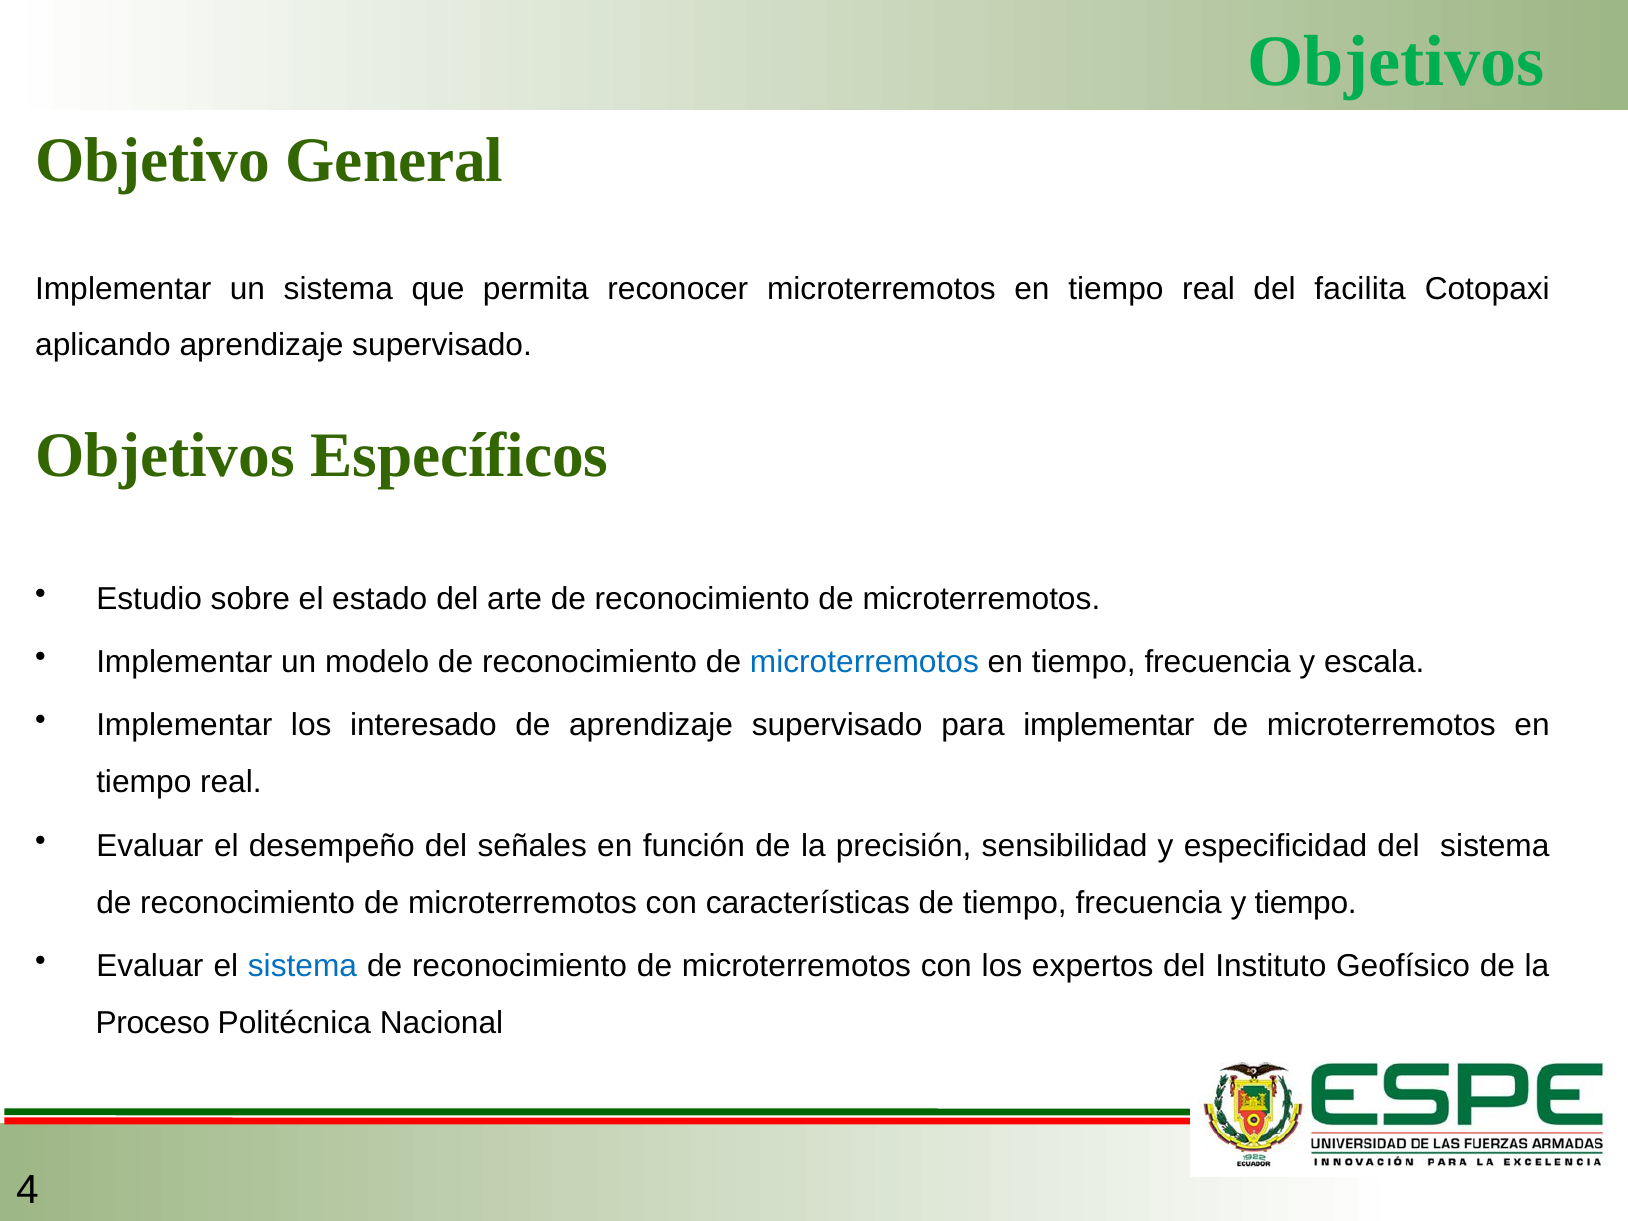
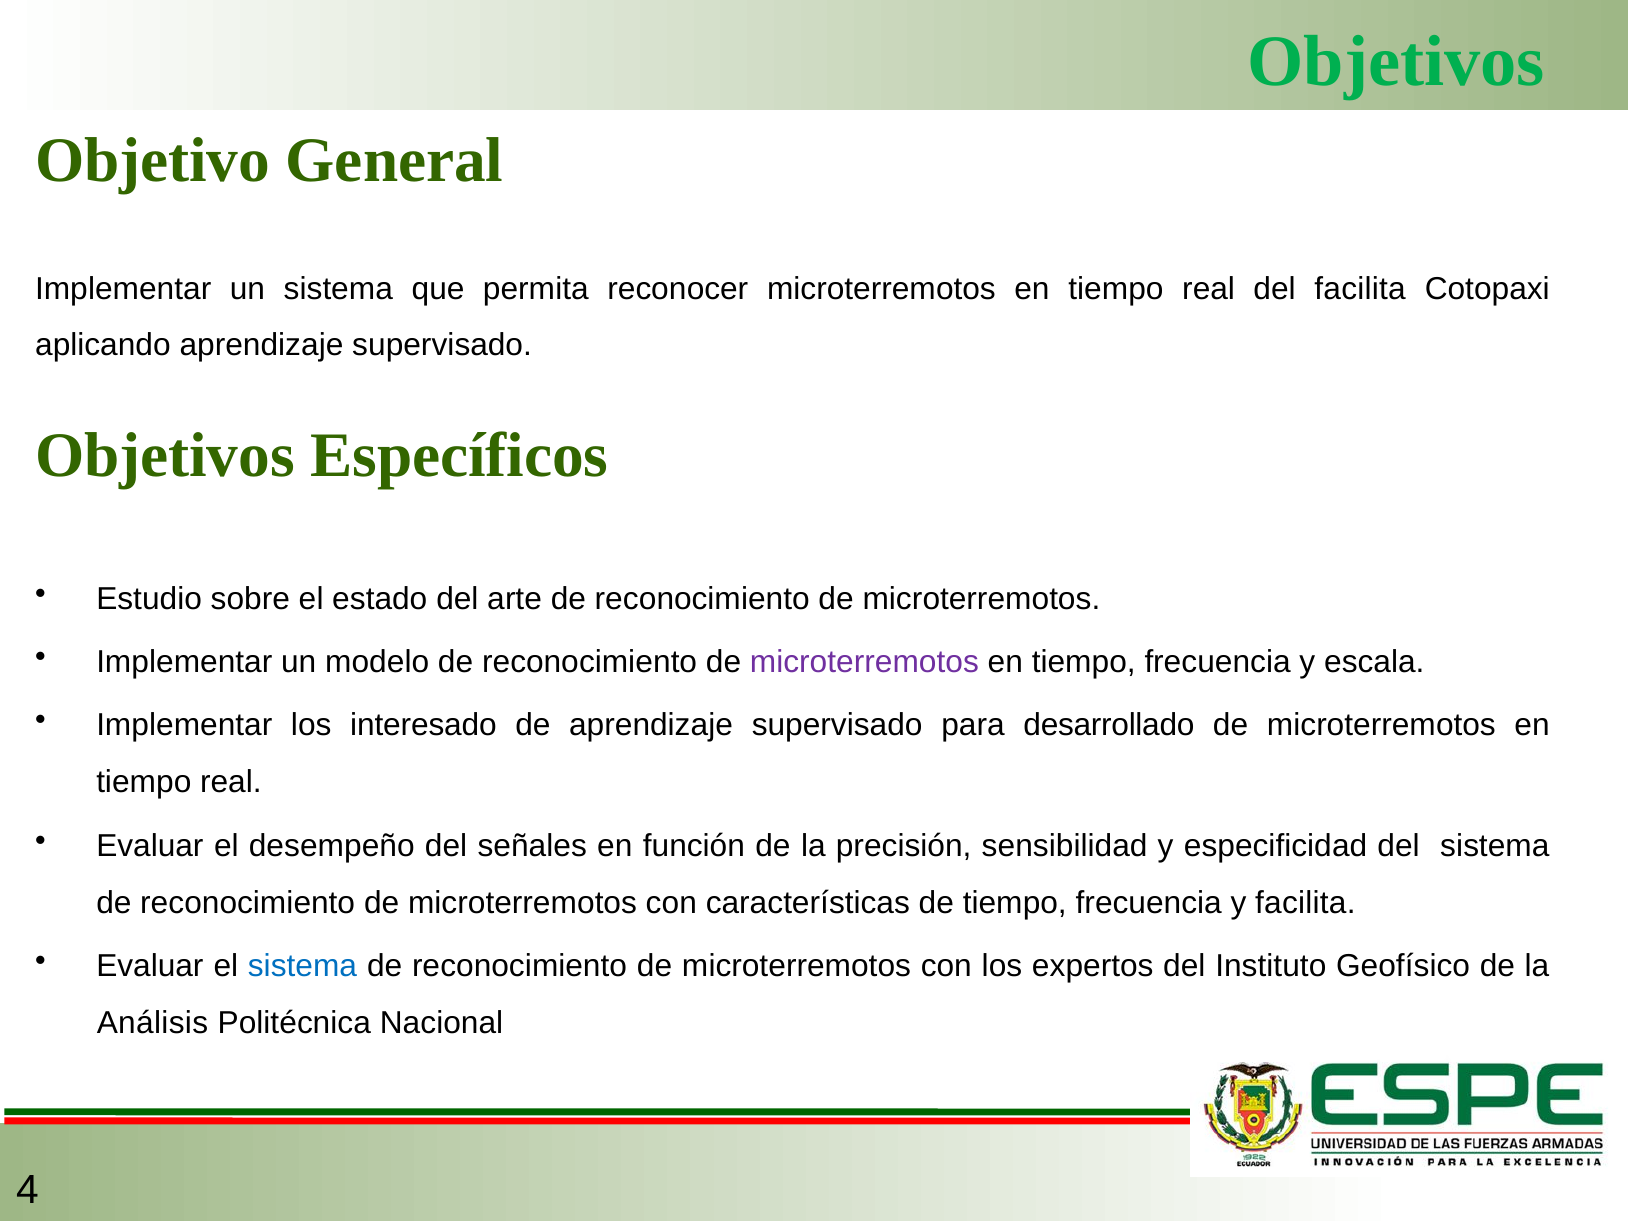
microterremotos colour: blue -> purple (864, 662)
para implementar: implementar -> desarrollado (1109, 726)
y tiempo: tiempo -> facilita (1305, 903)
Proceso: Proceso -> Análisis (152, 1023)
